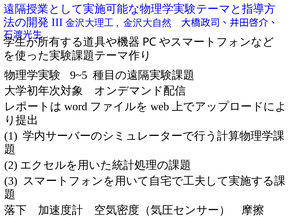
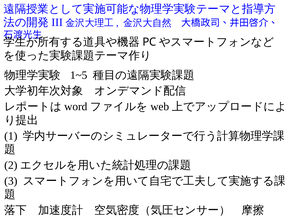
9~5: 9~5 -> 1~5 (79, 75)
